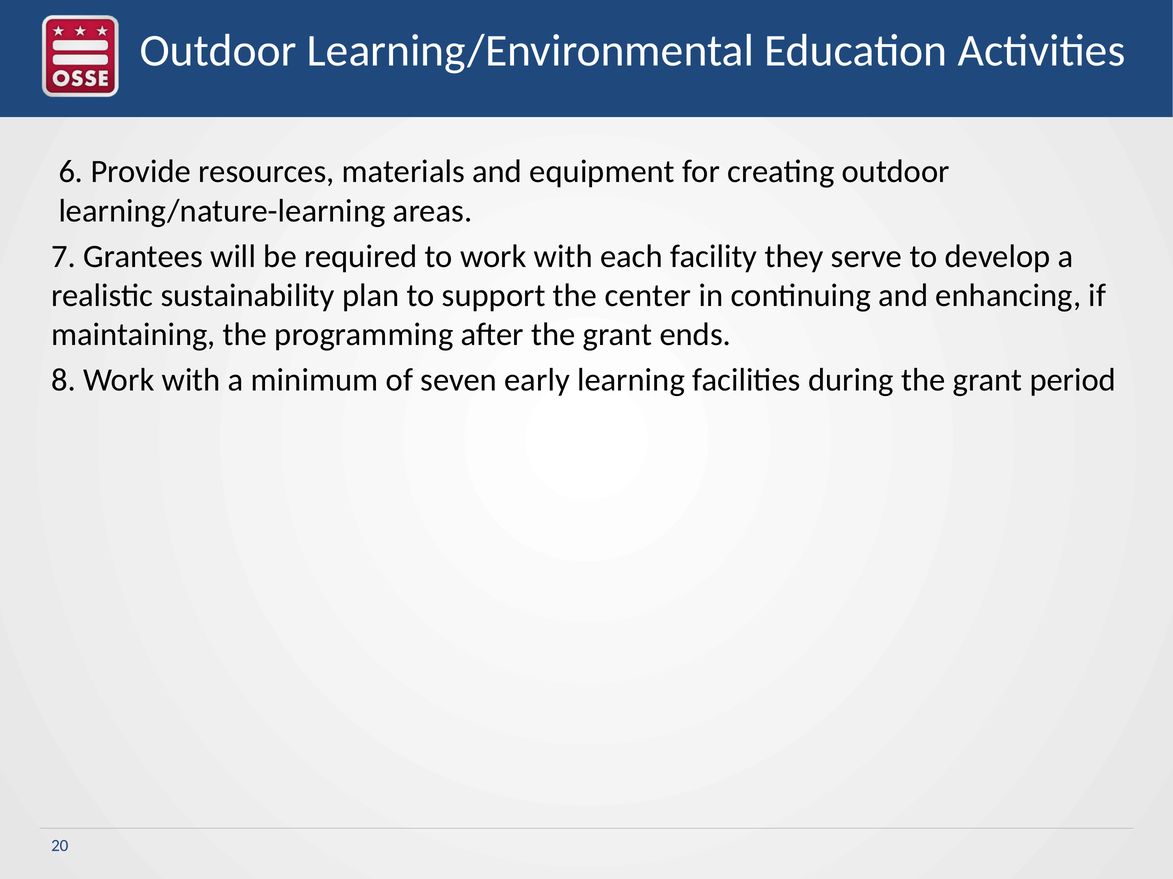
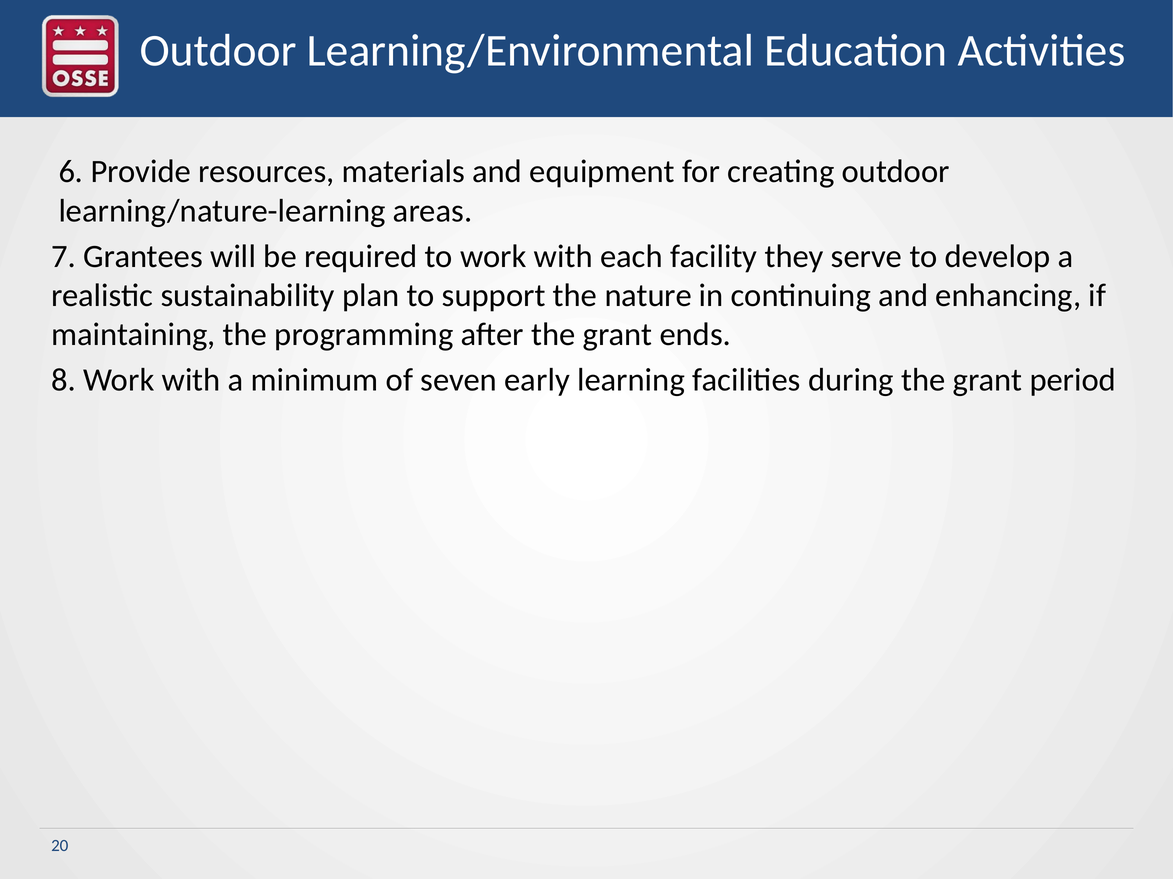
center: center -> nature (648, 296)
